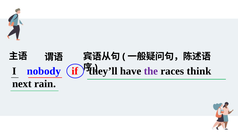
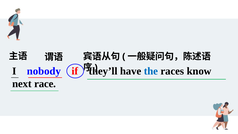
the colour: purple -> blue (151, 71)
think: think -> know (199, 71)
rain: rain -> race (45, 84)
